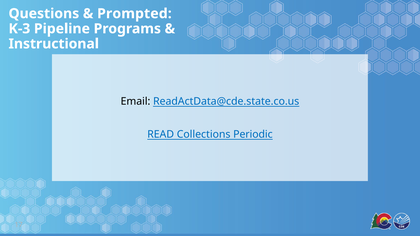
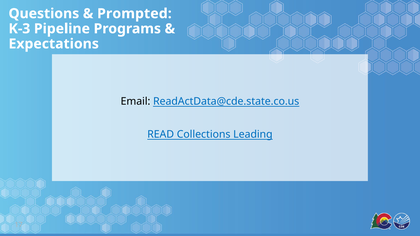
Instructional: Instructional -> Expectations (54, 44)
Periodic: Periodic -> Leading (253, 135)
